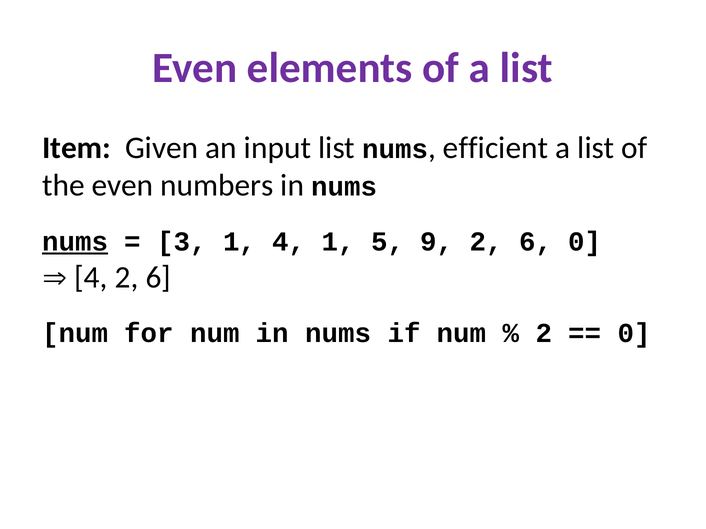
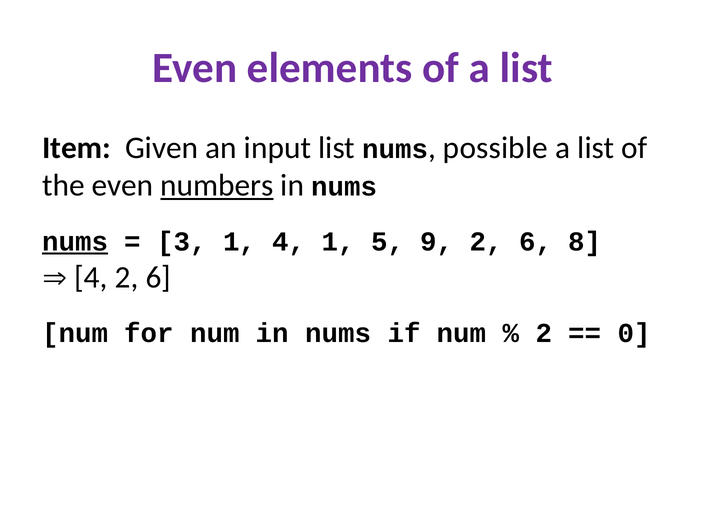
efficient: efficient -> possible (495, 148)
numbers underline: none -> present (217, 186)
6 0: 0 -> 8 (585, 242)
